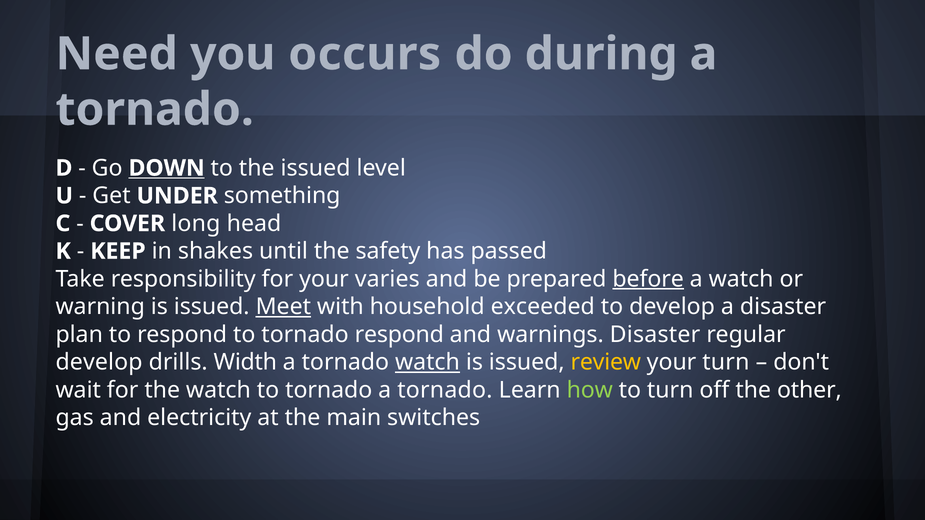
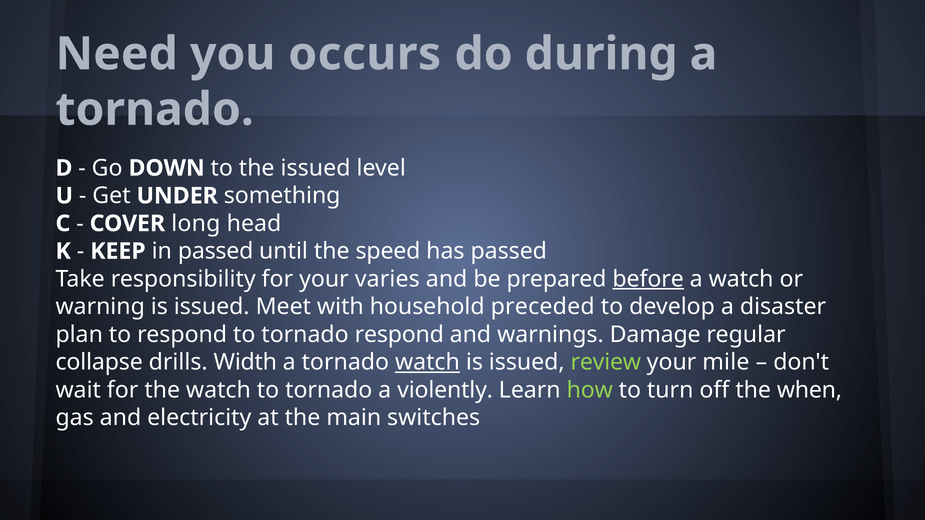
DOWN underline: present -> none (167, 168)
in shakes: shakes -> passed (216, 251)
safety: safety -> speed (388, 251)
Meet underline: present -> none (283, 307)
exceeded: exceeded -> preceded (543, 307)
warnings Disaster: Disaster -> Damage (655, 335)
develop: develop -> collapse (99, 362)
review colour: yellow -> light green (606, 362)
your turn: turn -> mile (726, 362)
tornado: tornado -> violently (445, 390)
other: other -> when (809, 390)
